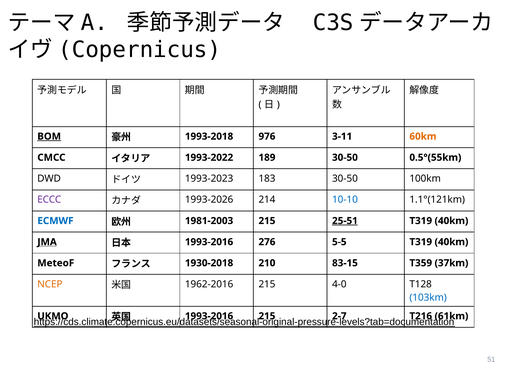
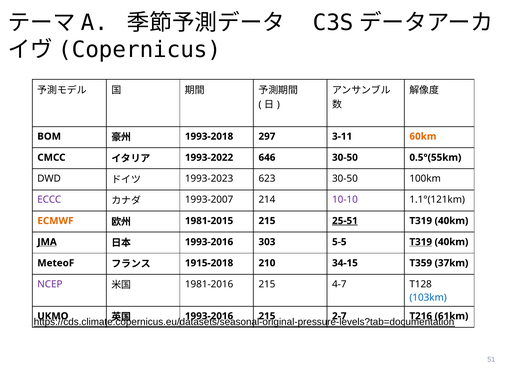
BOM underline: present -> none (49, 136)
976: 976 -> 297 (267, 136)
189: 189 -> 646 (267, 158)
183: 183 -> 623 (267, 179)
1993-2026: 1993-2026 -> 1993-2007 (209, 200)
10-10 colour: blue -> purple (345, 200)
ECMWF colour: blue -> orange (55, 221)
1981-2003: 1981-2003 -> 1981-2015 (209, 221)
276: 276 -> 303 (267, 242)
T319 underline: none -> present (421, 242)
1930-2018: 1930-2018 -> 1915-2018 (209, 263)
83-15: 83-15 -> 34-15 (345, 263)
NCEP colour: orange -> purple (50, 284)
1962-2016: 1962-2016 -> 1981-2016 (209, 284)
4-0: 4-0 -> 4-7 (339, 284)
